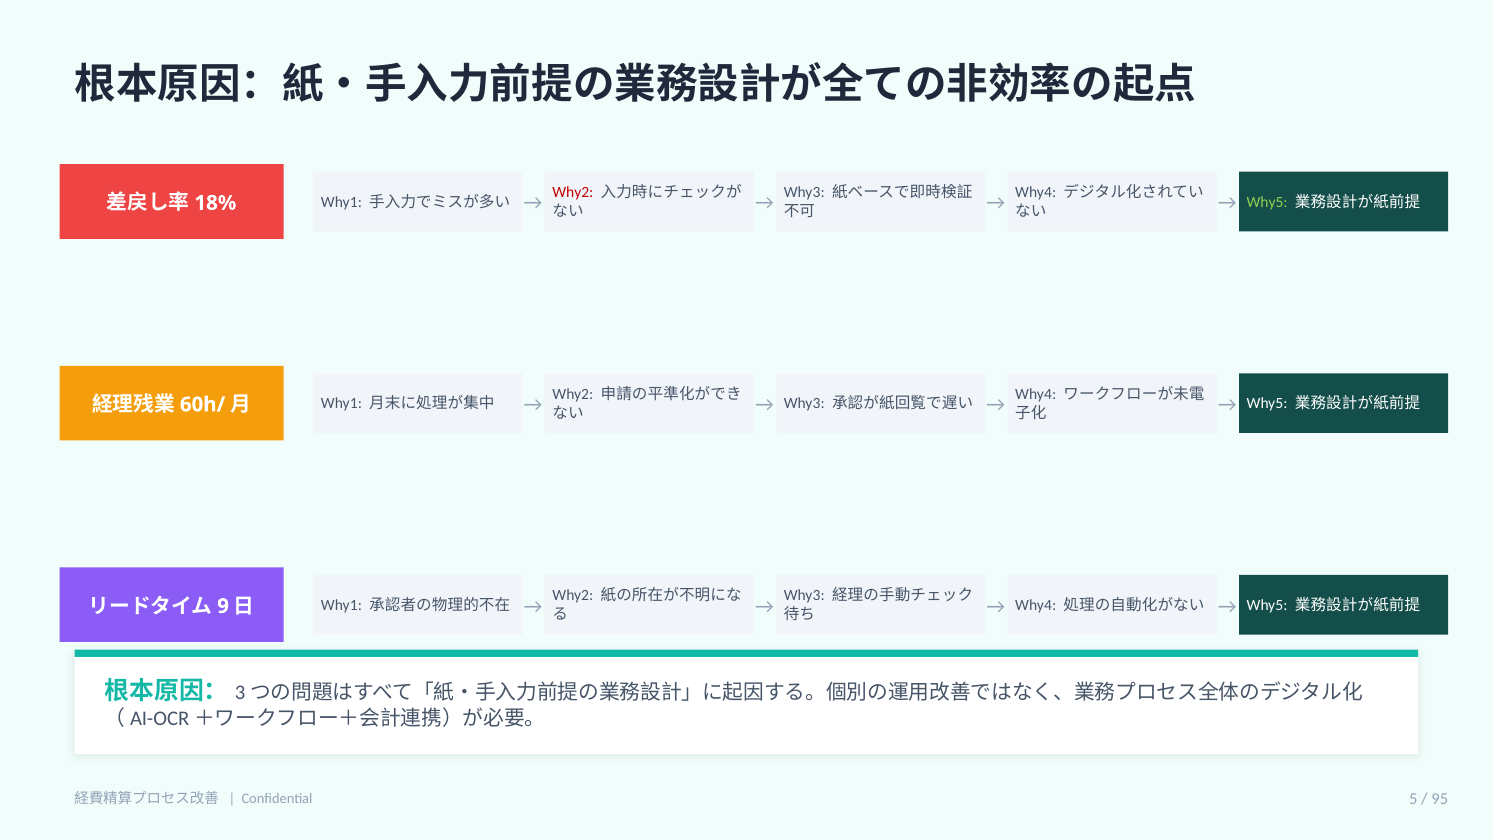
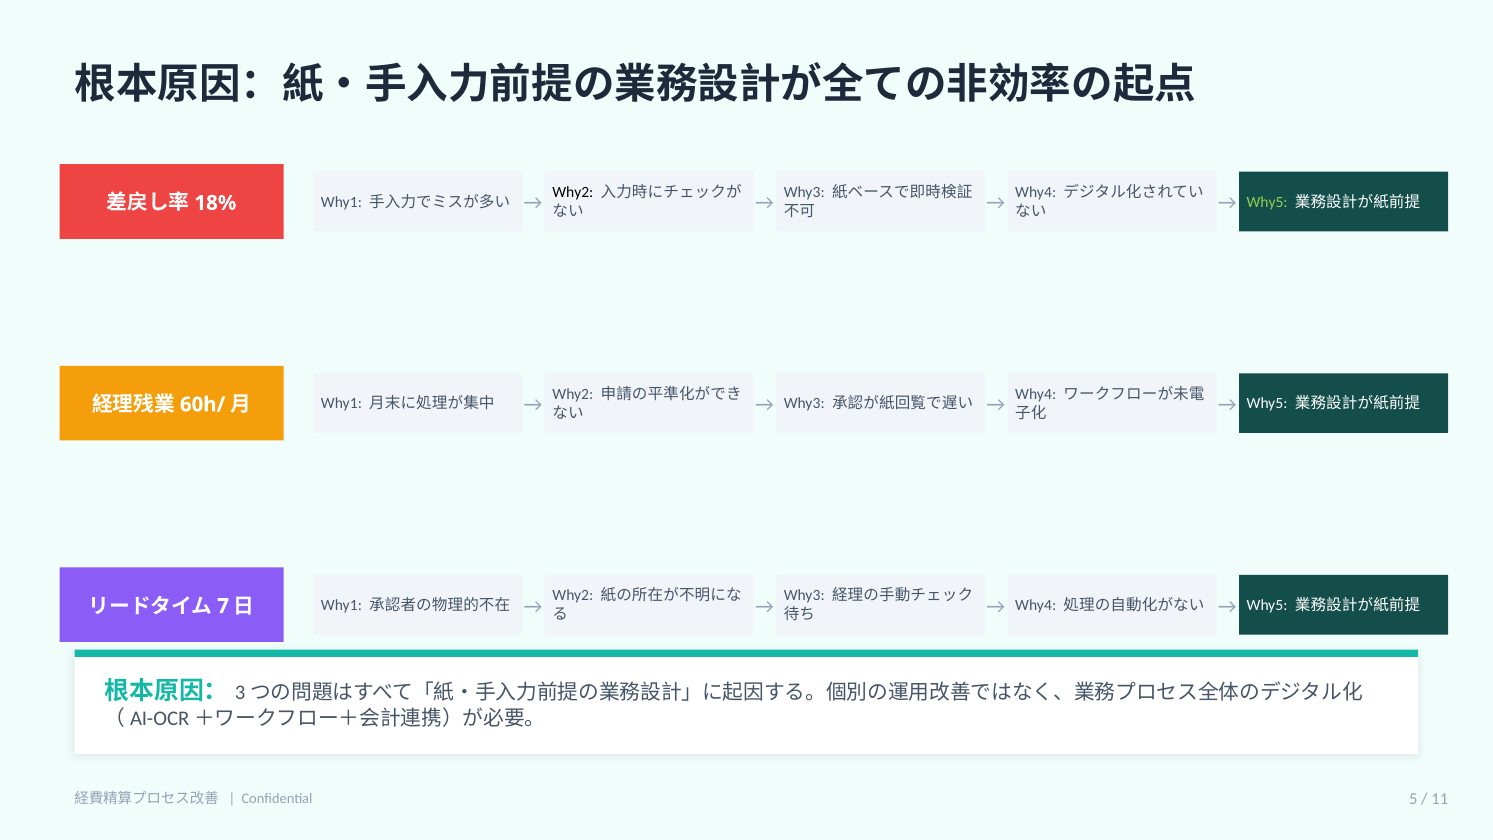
Why2 colour: red -> black (573, 193)
9: 9 -> 7 (223, 606)
95: 95 -> 11 (1440, 799)
